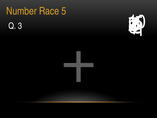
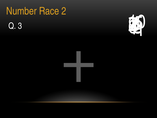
Race 5: 5 -> 2 (64, 11)
